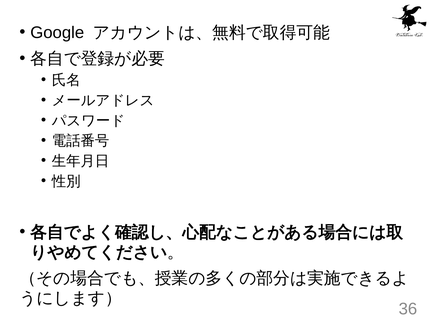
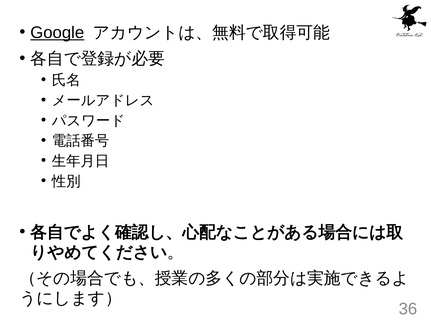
Google underline: none -> present (57, 33)
